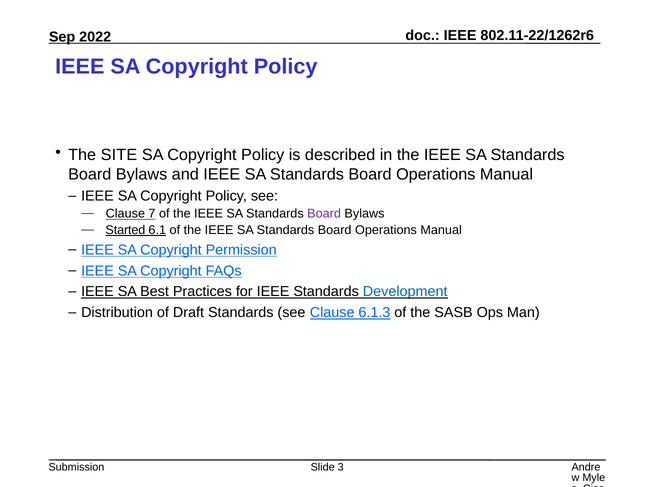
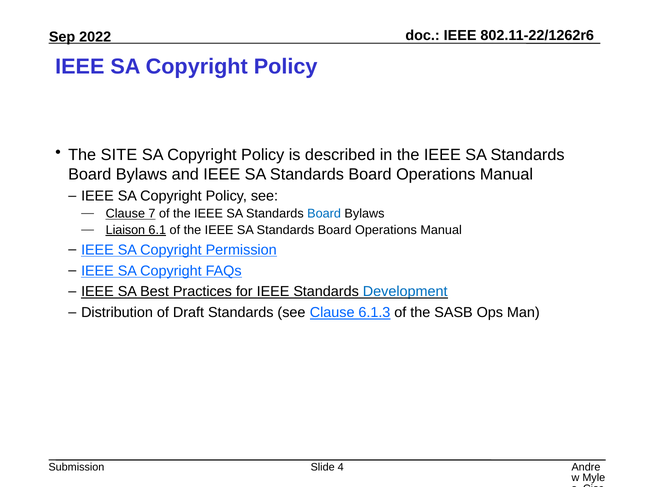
Board colour: purple -> blue (324, 213)
Started: Started -> Liaison (125, 230)
3: 3 -> 4 (341, 467)
